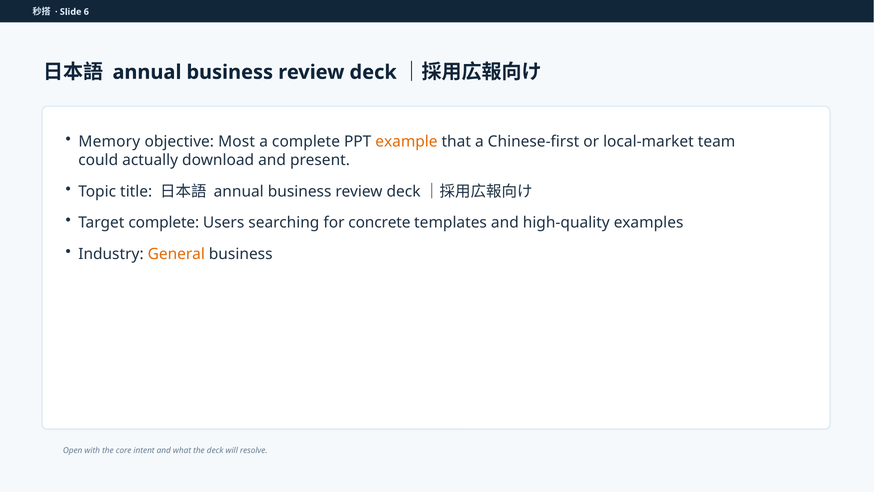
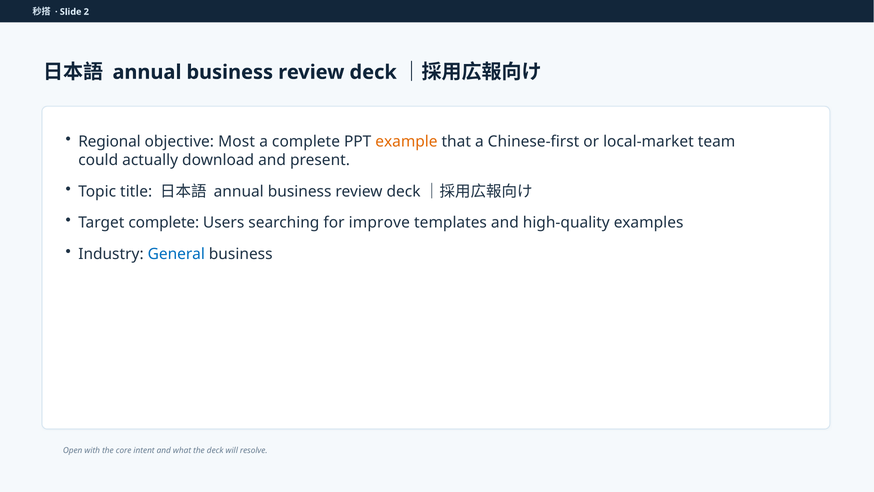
6: 6 -> 2 (86, 12)
Memory: Memory -> Regional (109, 141)
concrete: concrete -> improve (379, 223)
General colour: orange -> blue (176, 254)
